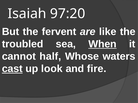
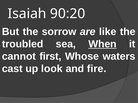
97:20: 97:20 -> 90:20 (68, 14)
fervent: fervent -> sorrow (59, 32)
half: half -> first (50, 57)
cast underline: present -> none (12, 69)
